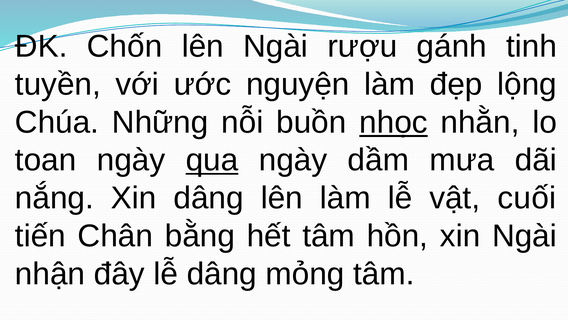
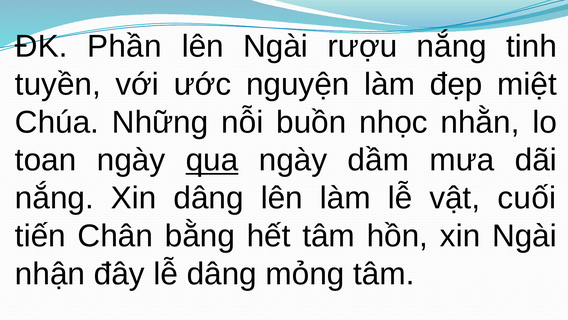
Chốn: Chốn -> Phần (124, 46)
rượu gánh: gánh -> nắng (452, 46)
lộng: lộng -> miệt (527, 84)
nhọc underline: present -> none (393, 122)
